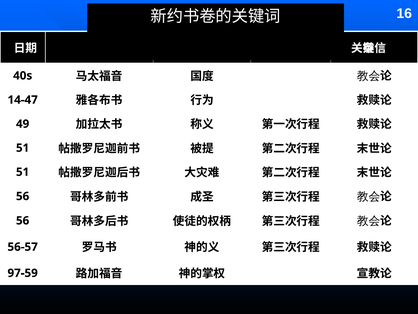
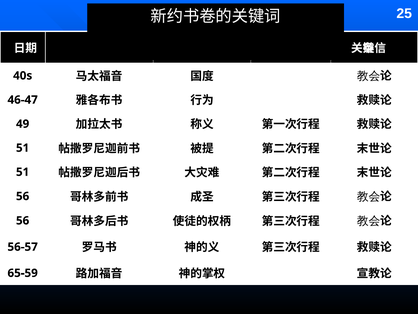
16: 16 -> 25 (404, 13)
14-47: 14-47 -> 46-47 (23, 100)
97-59: 97-59 -> 65-59 (23, 273)
